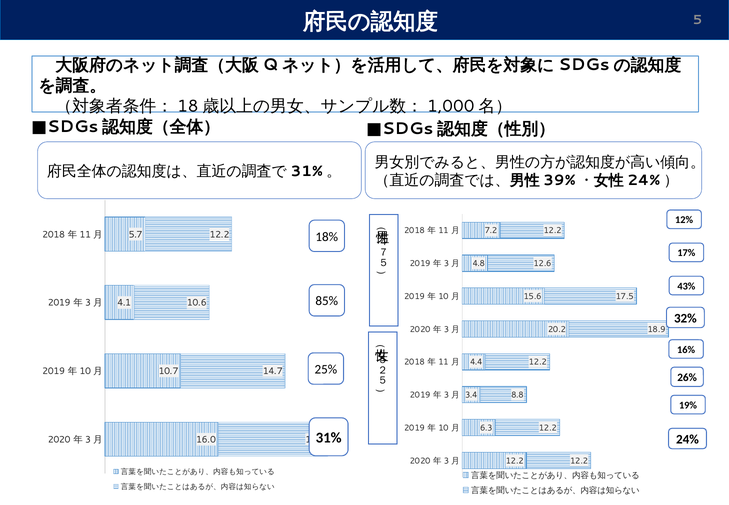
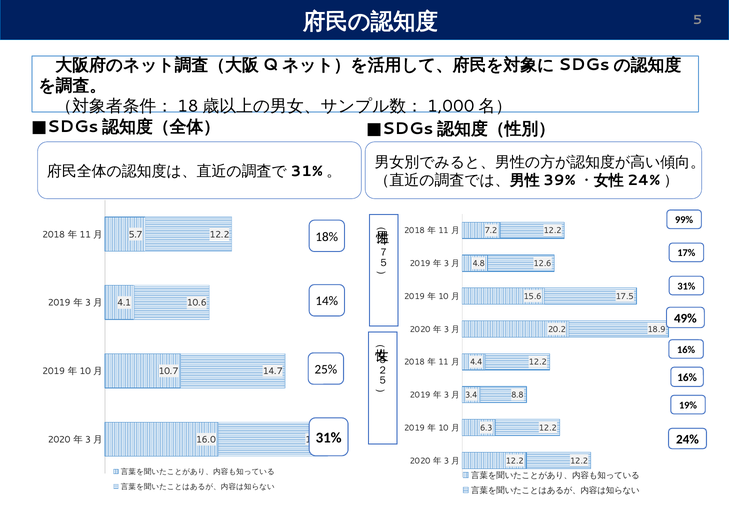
12%: 12% -> 99% (684, 220)
43%: 43% -> 31% (686, 286)
85%: 85% -> 14% (327, 301)
32%: 32% -> 49% (685, 318)
26%: 26% -> 16% (687, 377)
